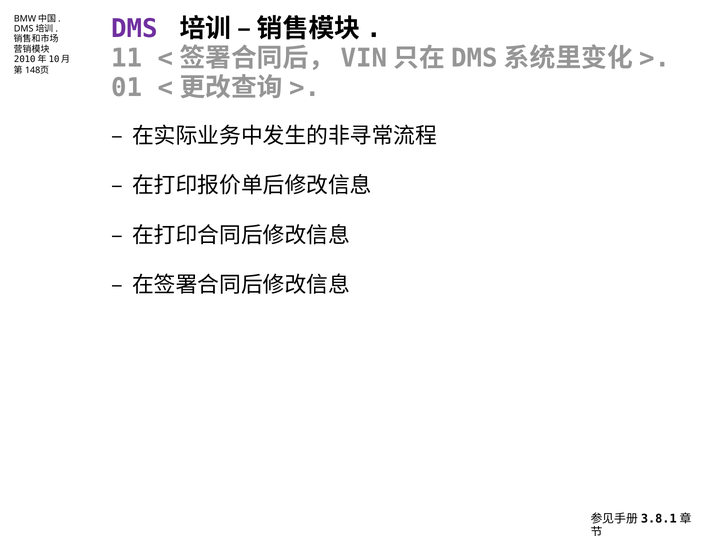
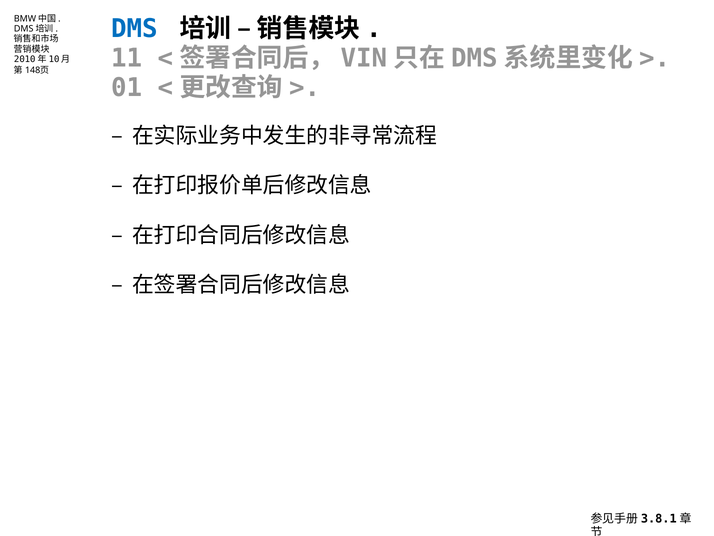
DMS colour: purple -> blue (135, 29)
